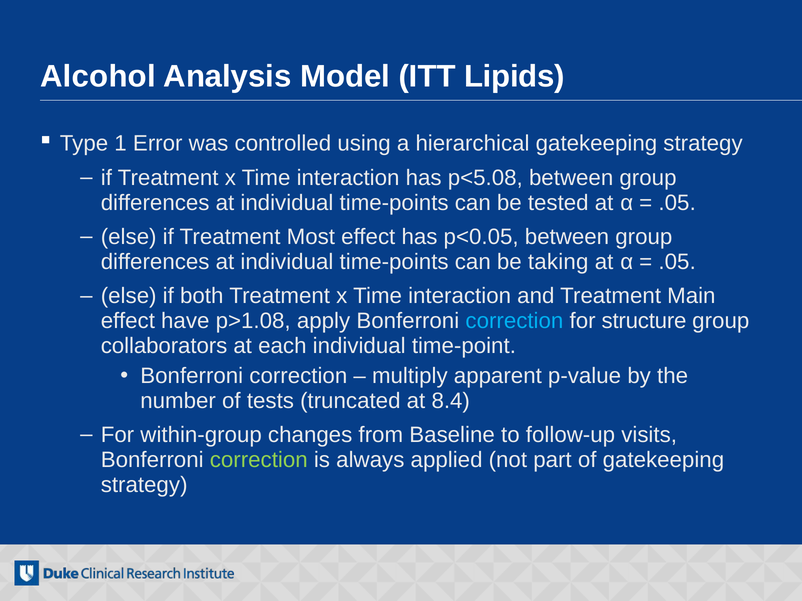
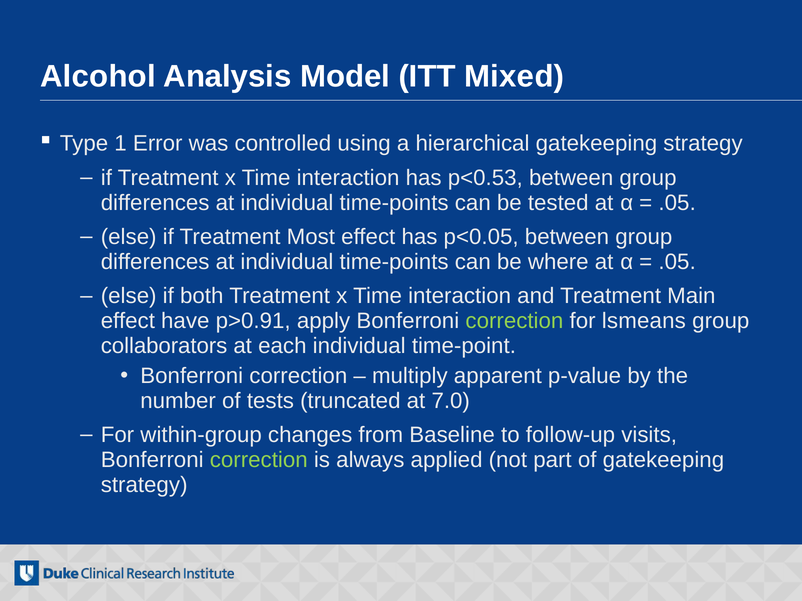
Lipids: Lipids -> Mixed (514, 77)
p<5.08: p<5.08 -> p<0.53 (485, 178)
taking: taking -> where (558, 262)
p>1.08: p>1.08 -> p>0.91 (253, 321)
correction colour: light blue -> light green (514, 321)
structure: structure -> lsmeans (644, 321)
8.4: 8.4 -> 7.0 (451, 401)
